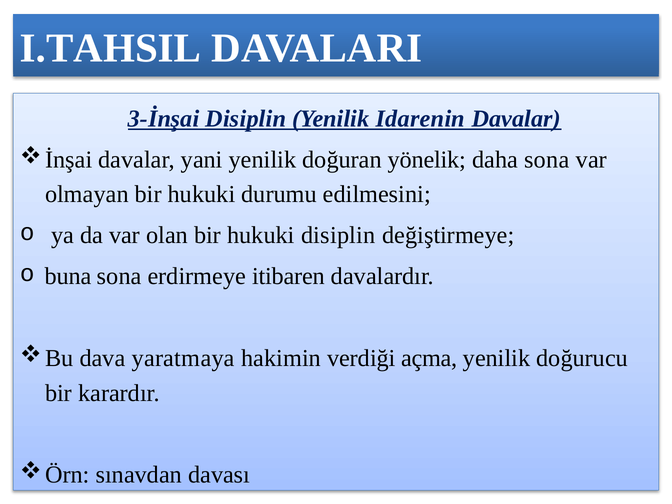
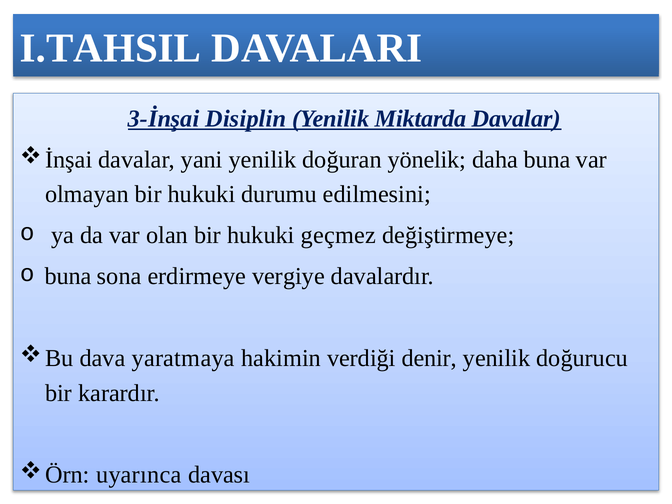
Idarenin: Idarenin -> Miktarda (421, 119)
daha sona: sona -> buna (547, 160)
hukuki disiplin: disiplin -> geçmez (338, 235)
itibaren: itibaren -> vergiye (288, 276)
açma: açma -> denir (429, 358)
sınavdan: sınavdan -> uyarınca (139, 475)
